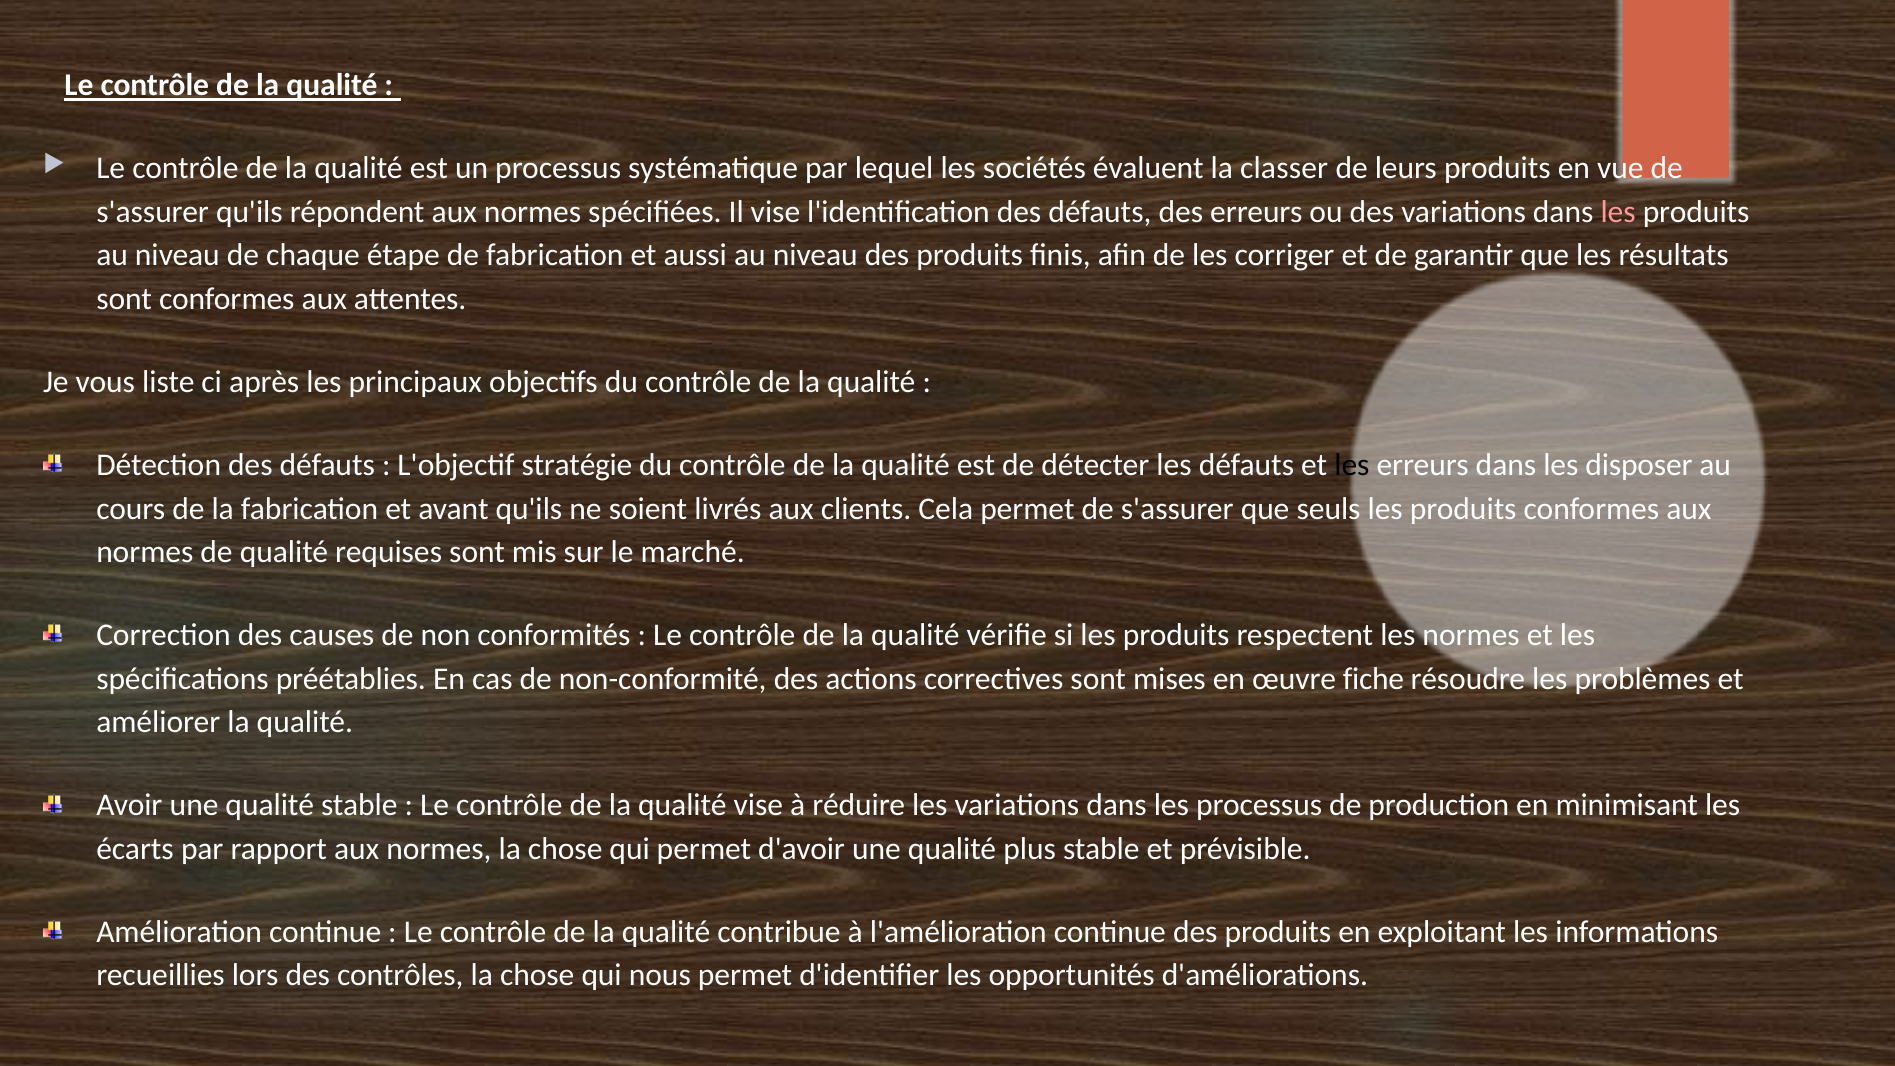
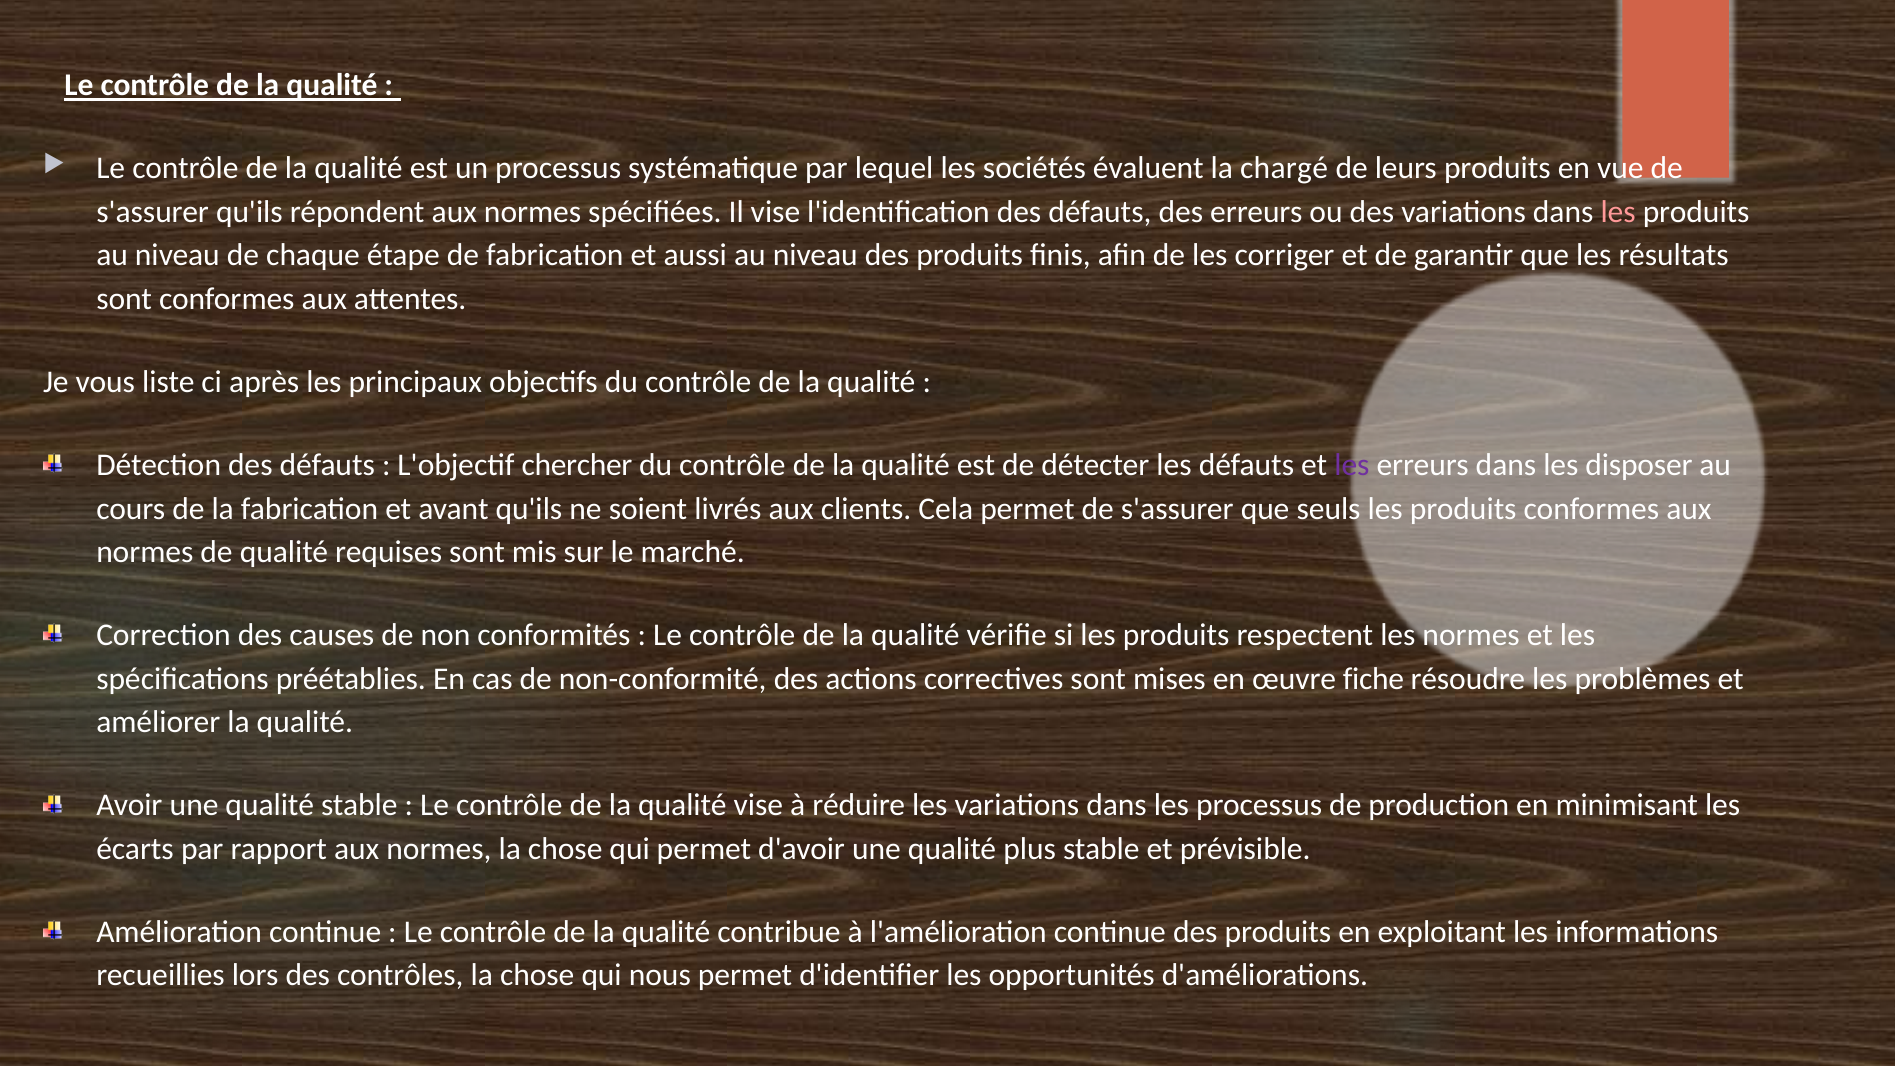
classer: classer -> chargé (1284, 168)
stratégie: stratégie -> chercher (577, 465)
les colour: black -> purple (1352, 465)
